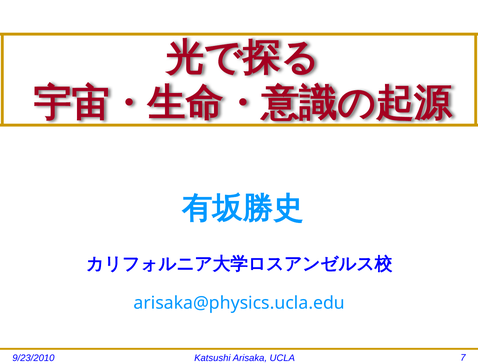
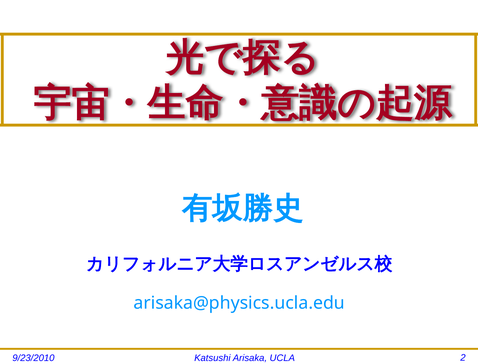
7: 7 -> 2 (463, 358)
